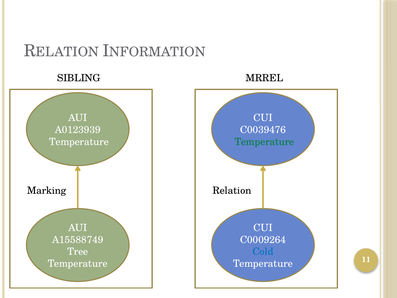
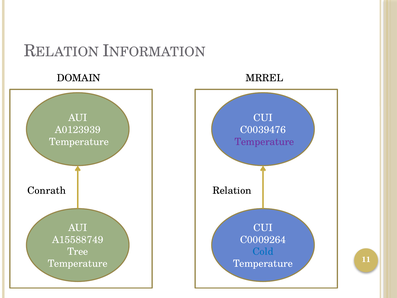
SIBLING: SIBLING -> DOMAIN (79, 78)
Temperature colour: green -> purple (264, 142)
Marking: Marking -> Conrath (47, 191)
